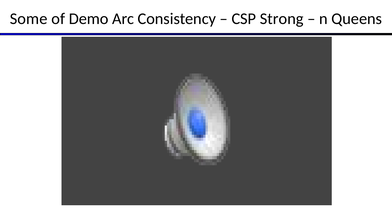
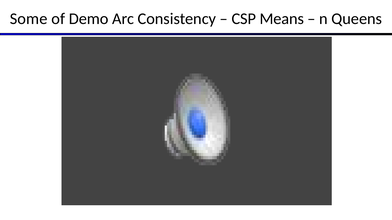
Strong: Strong -> Means (282, 19)
